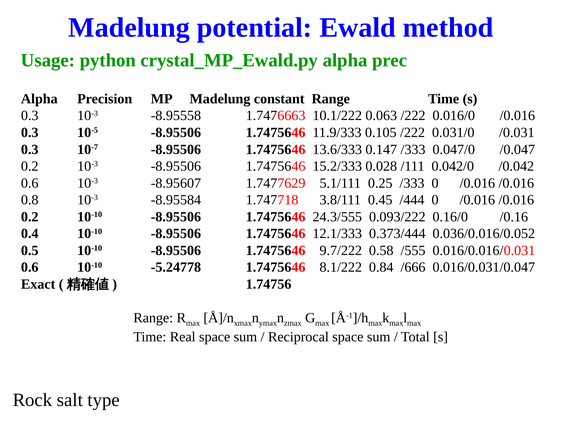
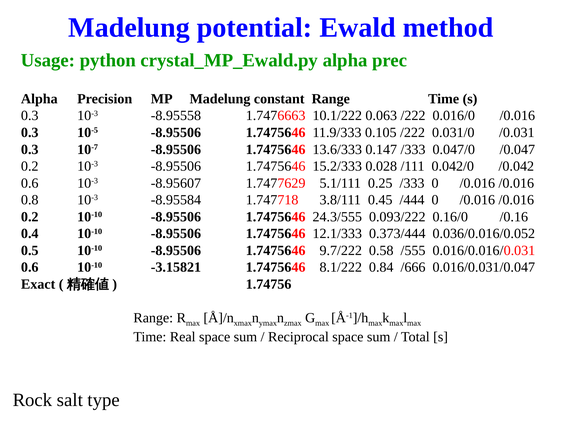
-5.24778: -5.24778 -> -3.15821 (176, 268)
